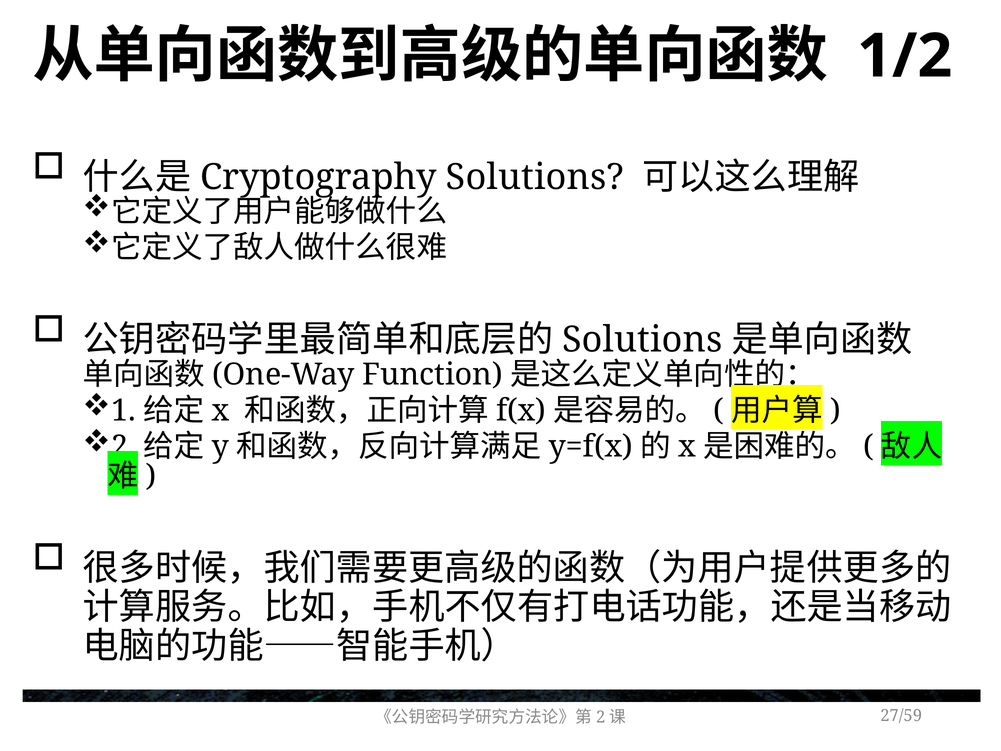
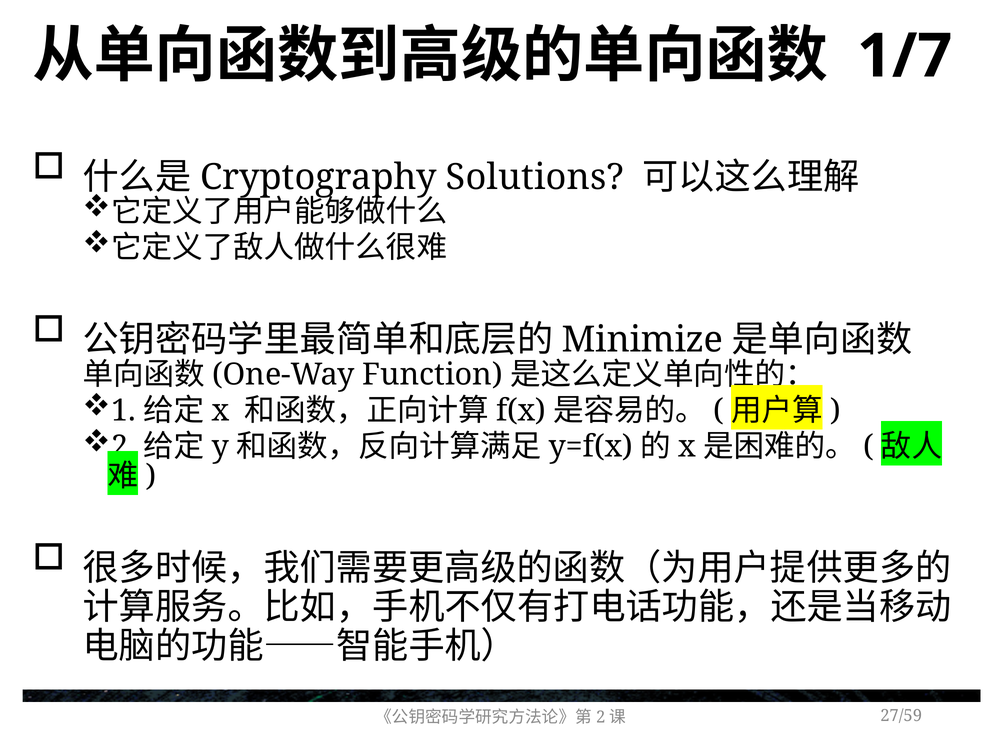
1/2: 1/2 -> 1/7 (905, 56)
Solutions: Solutions -> Minimize (643, 340)
